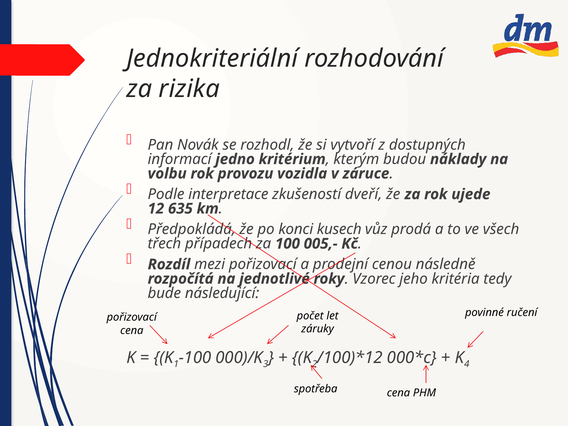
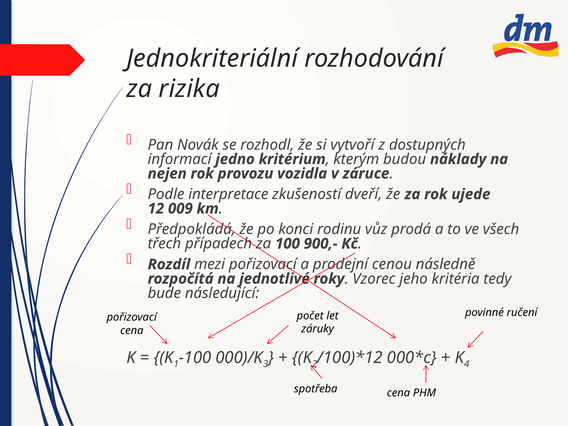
volbu: volbu -> nejen (167, 174)
635: 635 -> 009 (180, 209)
kusech: kusech -> rodinu (339, 229)
005,-: 005,- -> 900,- (321, 244)
